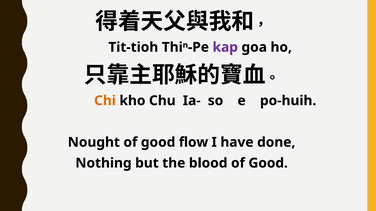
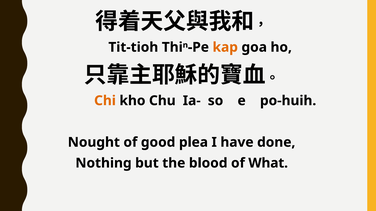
kap colour: purple -> orange (225, 47)
flow: flow -> plea (193, 143)
blood of Good: Good -> What (268, 163)
